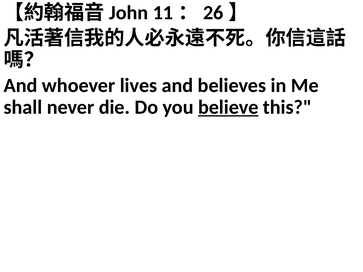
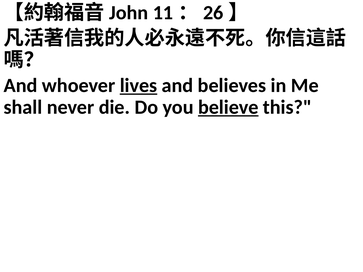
lives underline: none -> present (138, 86)
